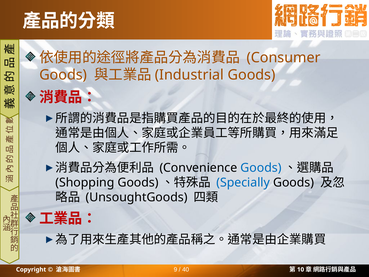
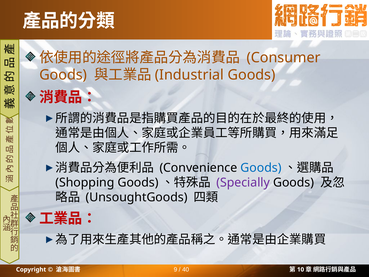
Specially colour: blue -> purple (243, 182)
